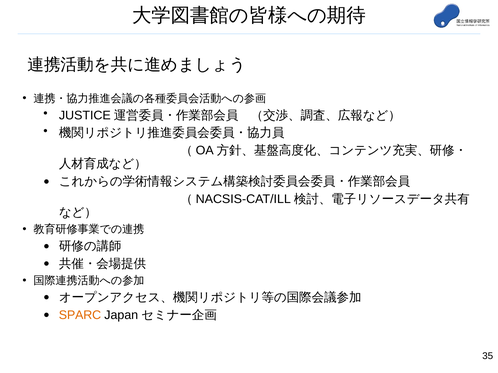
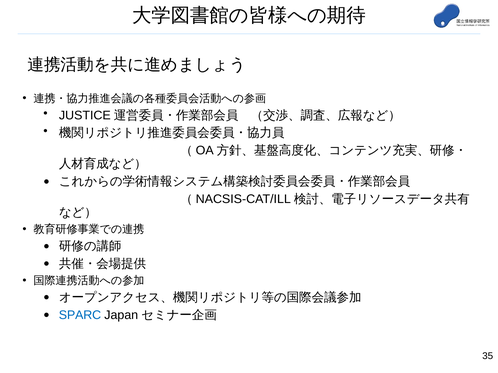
SPARC colour: orange -> blue (80, 315)
